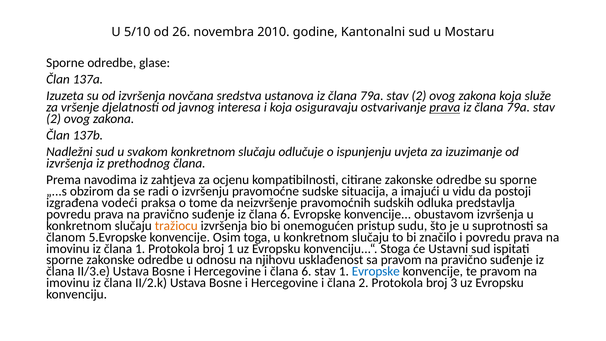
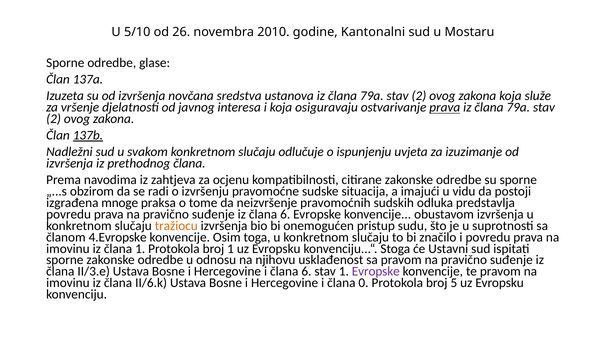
137b underline: none -> present (88, 135)
vodeći: vodeći -> mnoge (120, 203)
5.Evropske: 5.Evropske -> 4.Evropske (118, 237)
Evropske colour: blue -> purple (376, 271)
II/2.k: II/2.k -> II/6.k (151, 283)
člana 2: 2 -> 0 (364, 283)
3: 3 -> 5 (454, 283)
